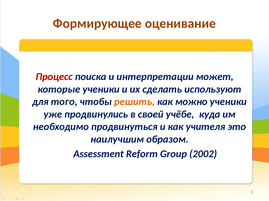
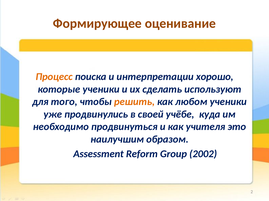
Процесс colour: red -> orange (54, 77)
может: может -> хорошо (215, 77)
можно: можно -> любом (191, 102)
